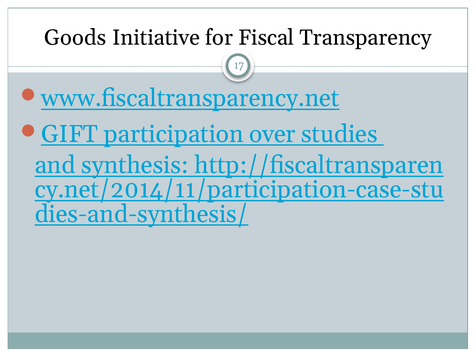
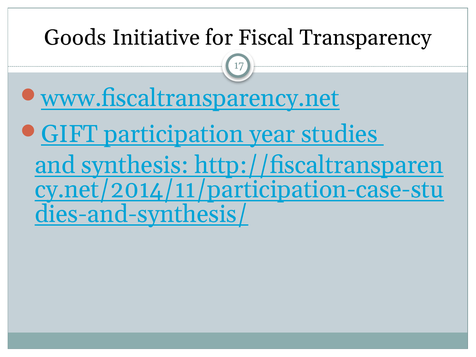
over: over -> year (272, 134)
